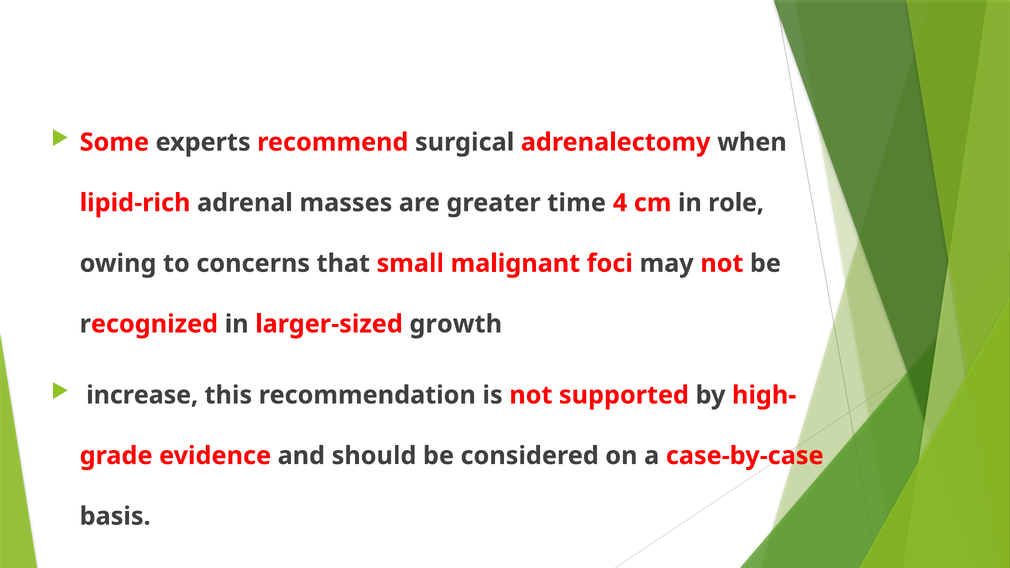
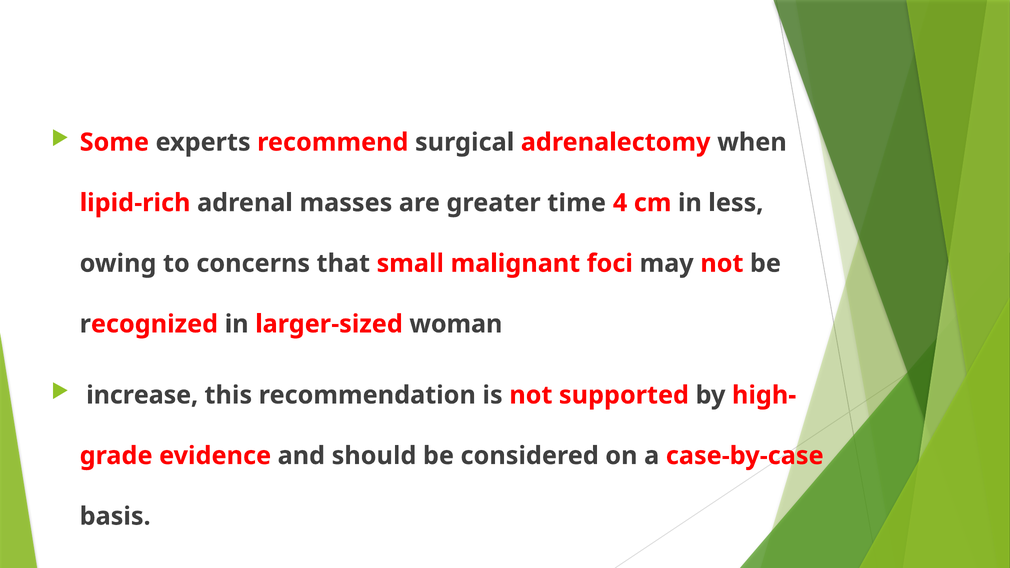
role: role -> less (736, 203)
growth: growth -> woman (456, 324)
